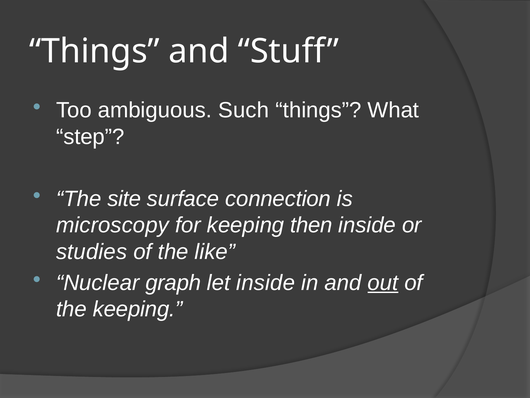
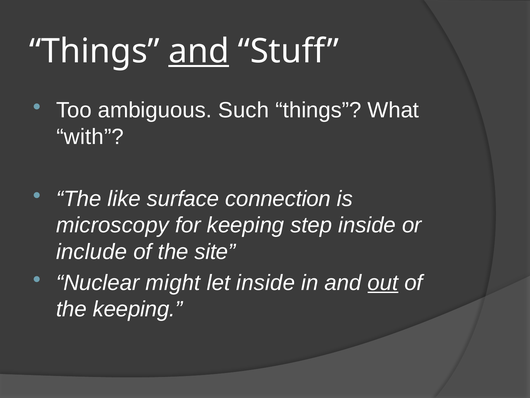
and underline: none -> present (199, 51)
step: step -> with (90, 137)
site: site -> like (124, 198)
then: then -> step (311, 225)
studies: studies -> include (92, 251)
like: like -> site (215, 251)
graph: graph -> might (173, 282)
